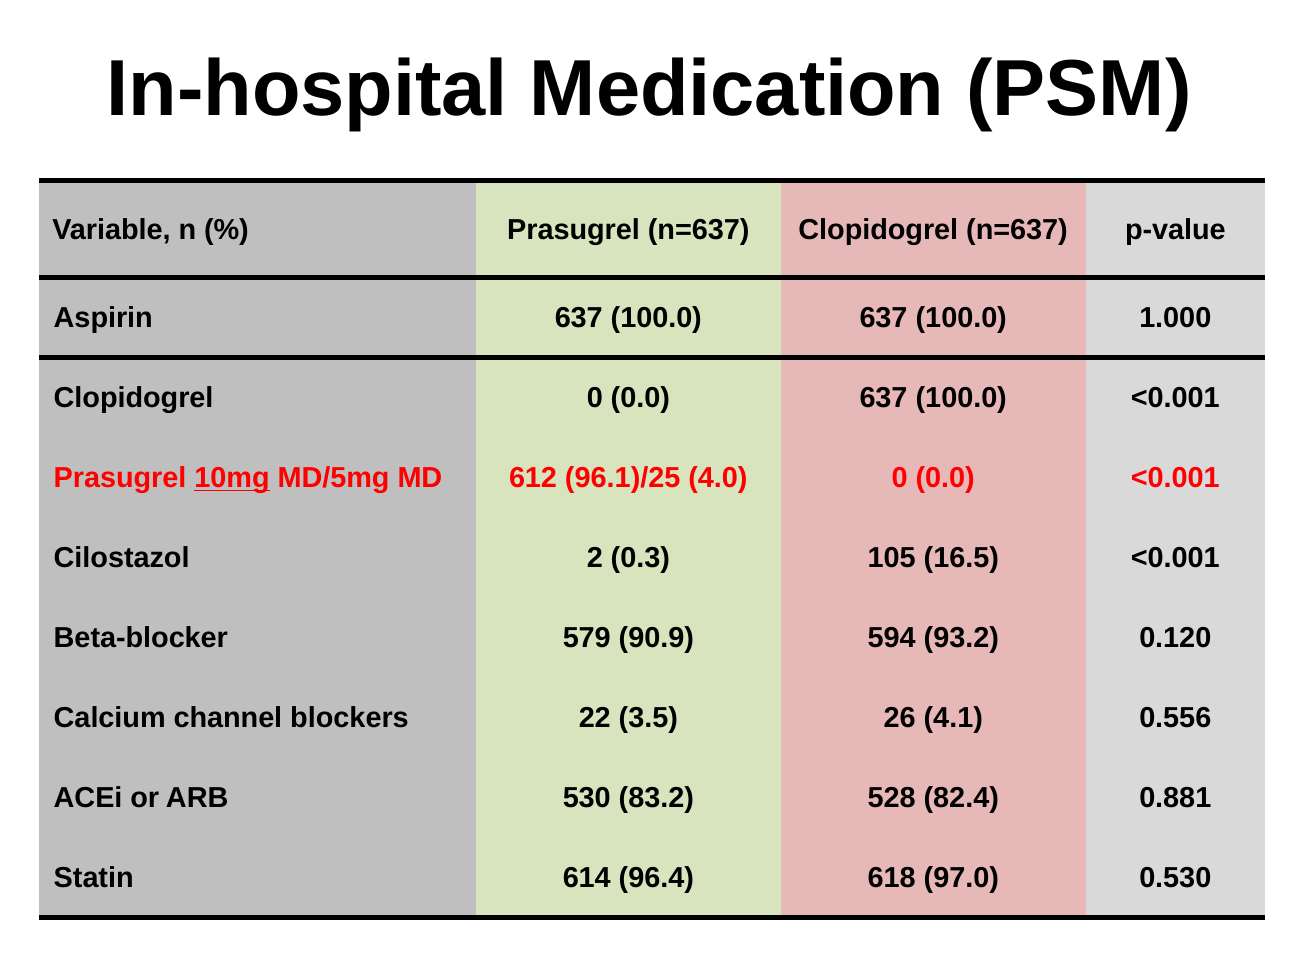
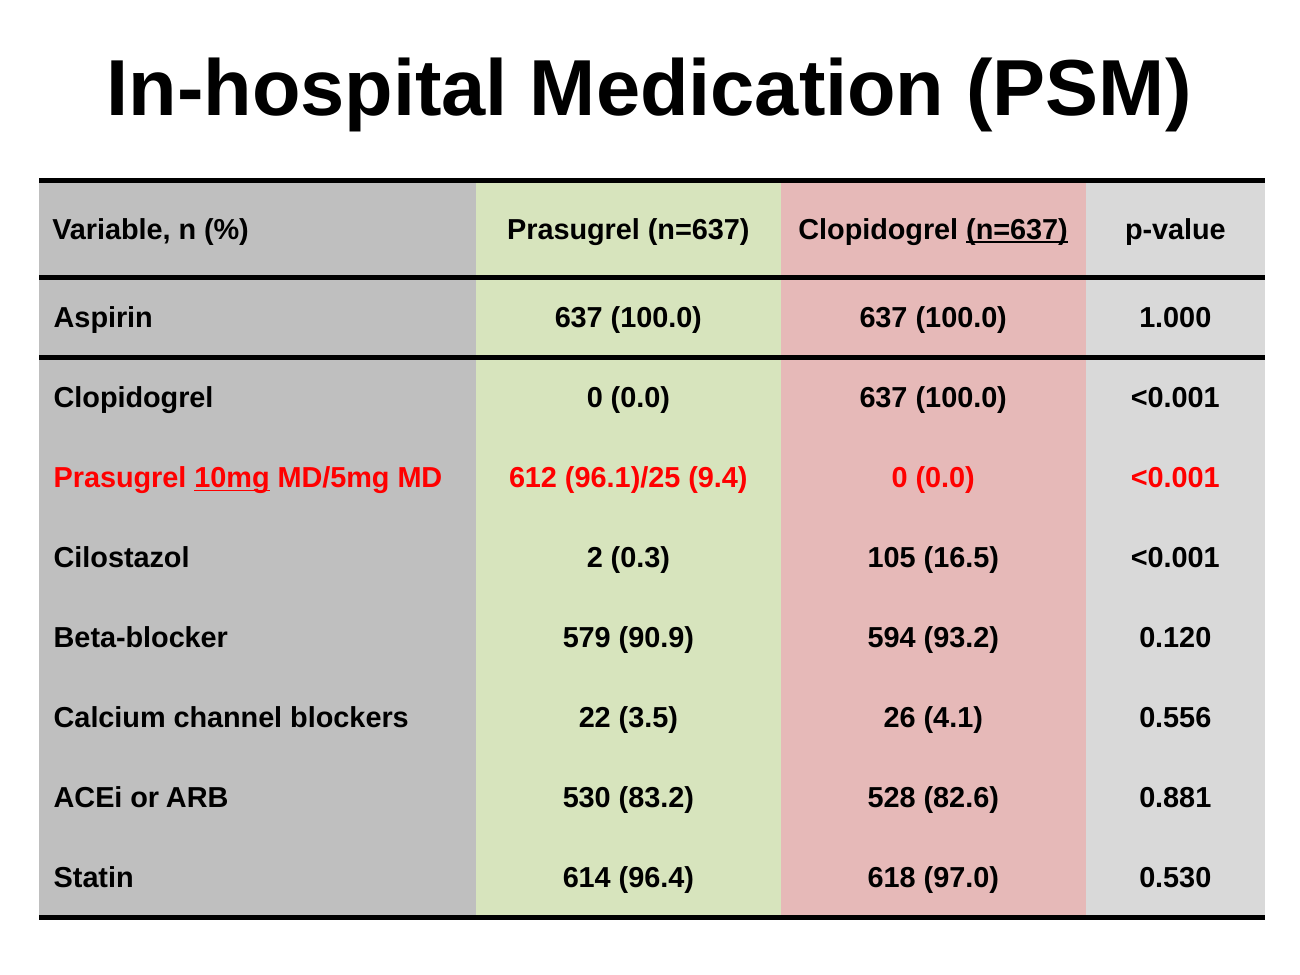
n=637 underline: none -> present (1017, 229)
4.0: 4.0 -> 9.4 (718, 478)
82.4: 82.4 -> 82.6 (961, 798)
